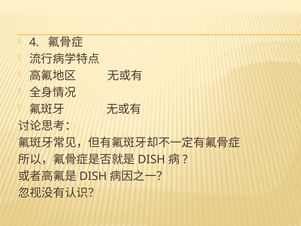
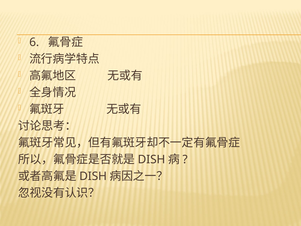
4: 4 -> 6 (34, 42)
